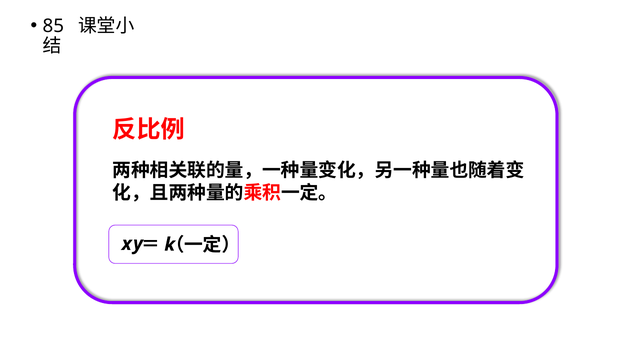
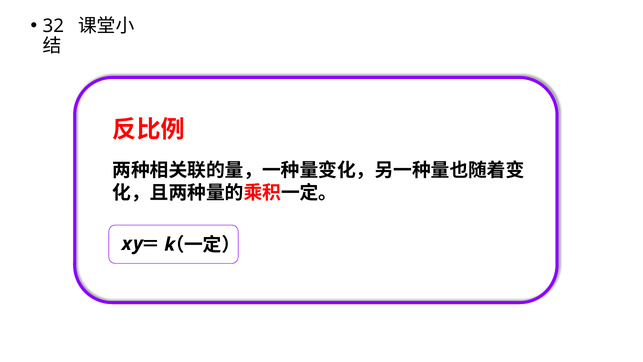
85: 85 -> 32 (53, 26)
